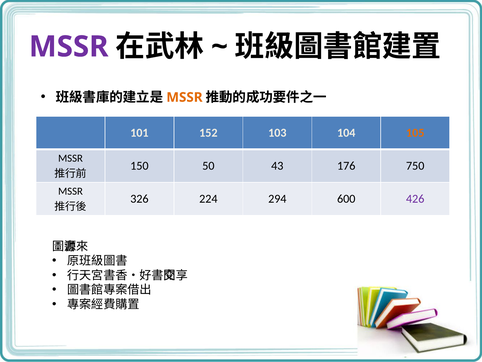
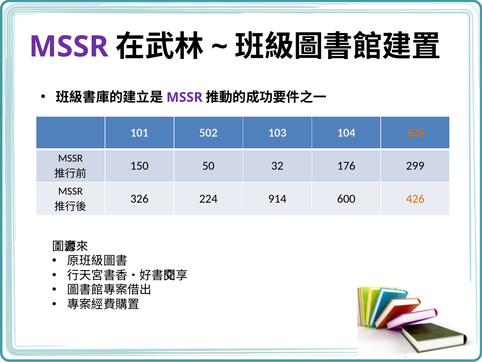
MSSR colour: orange -> purple (184, 97)
152: 152 -> 502 (208, 133)
43: 43 -> 32 (277, 166)
750: 750 -> 299 (415, 166)
294: 294 -> 914 (277, 199)
426 colour: purple -> orange (415, 199)
